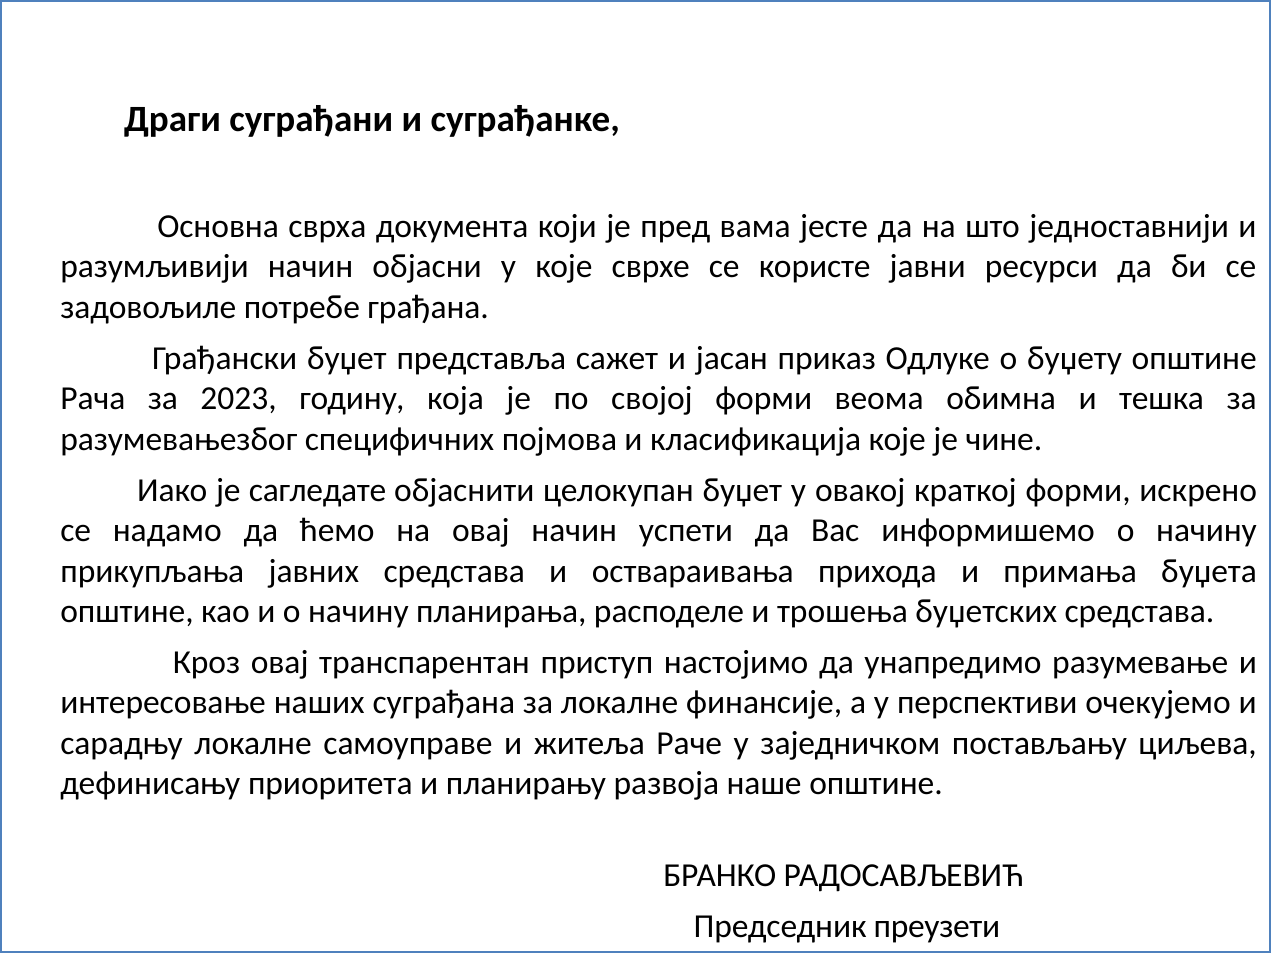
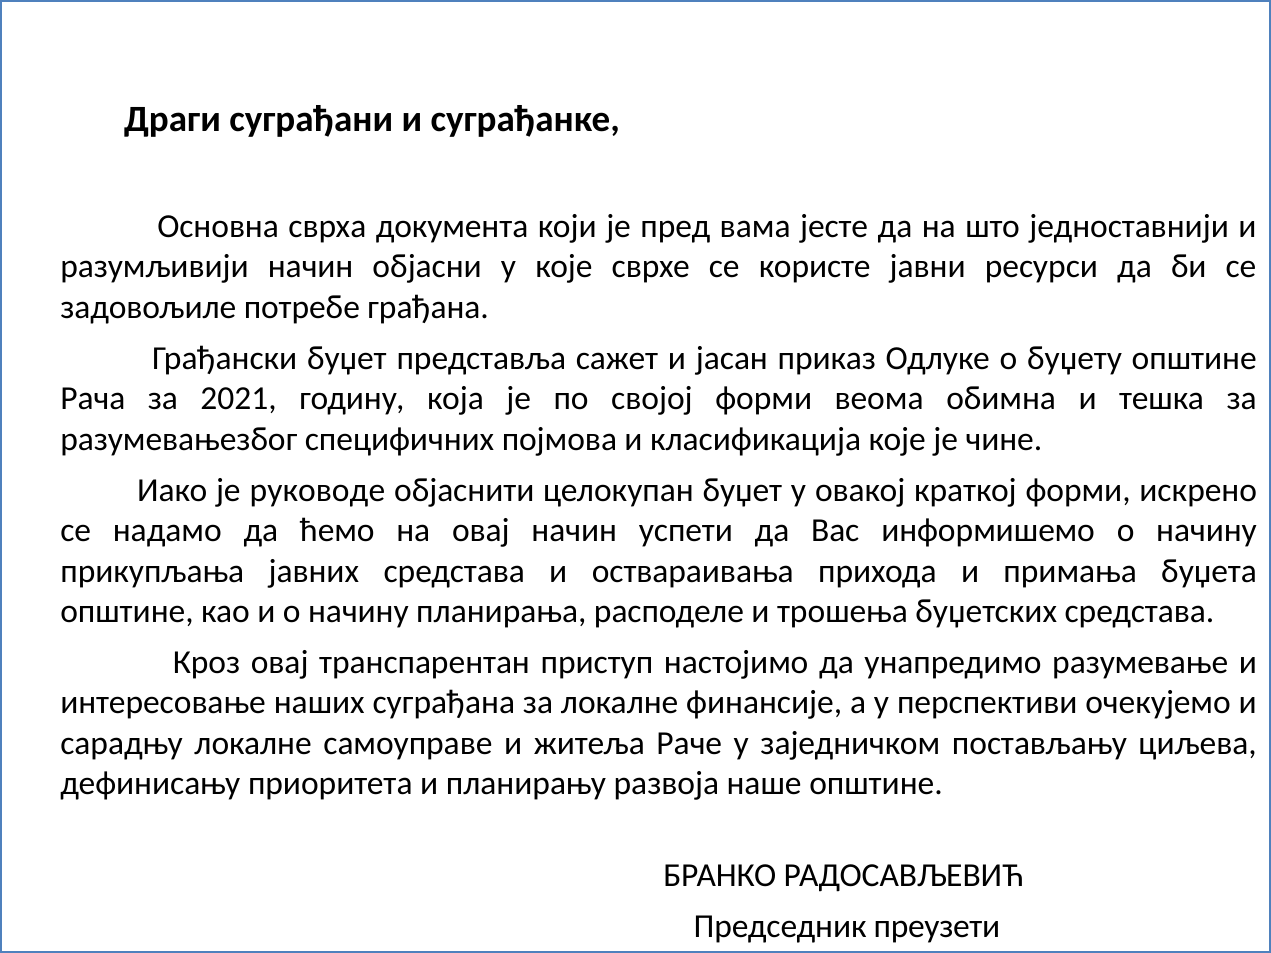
2023: 2023 -> 2021 (239, 399)
сагледате: сагледате -> руководе (317, 491)
